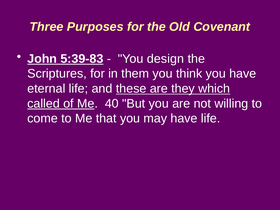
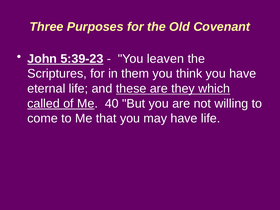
5:39-83: 5:39-83 -> 5:39-23 (82, 59)
design: design -> leaven (165, 59)
